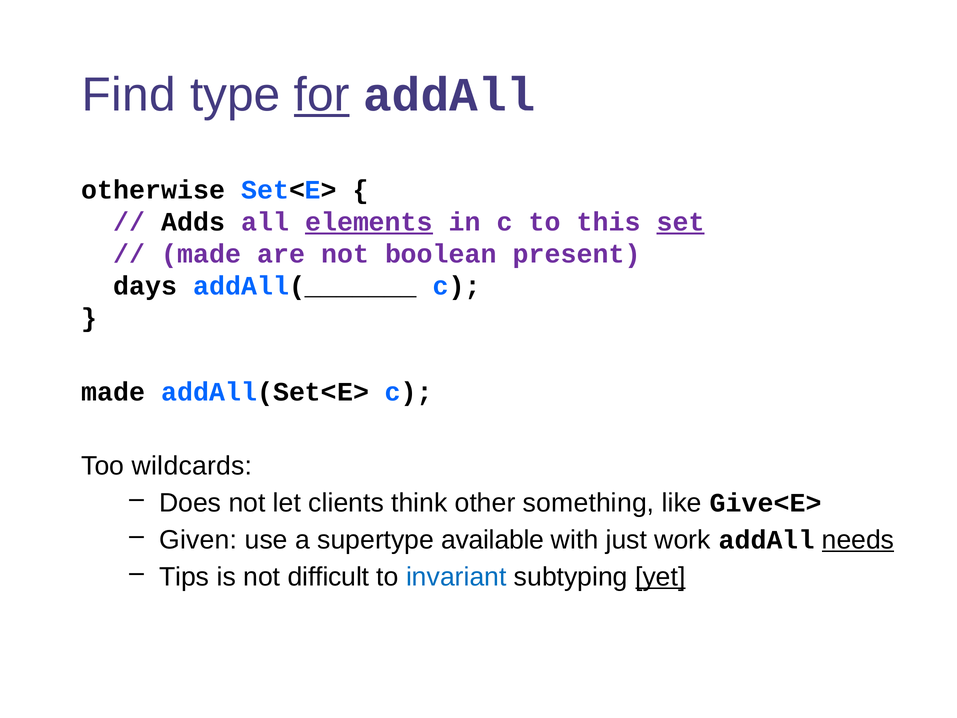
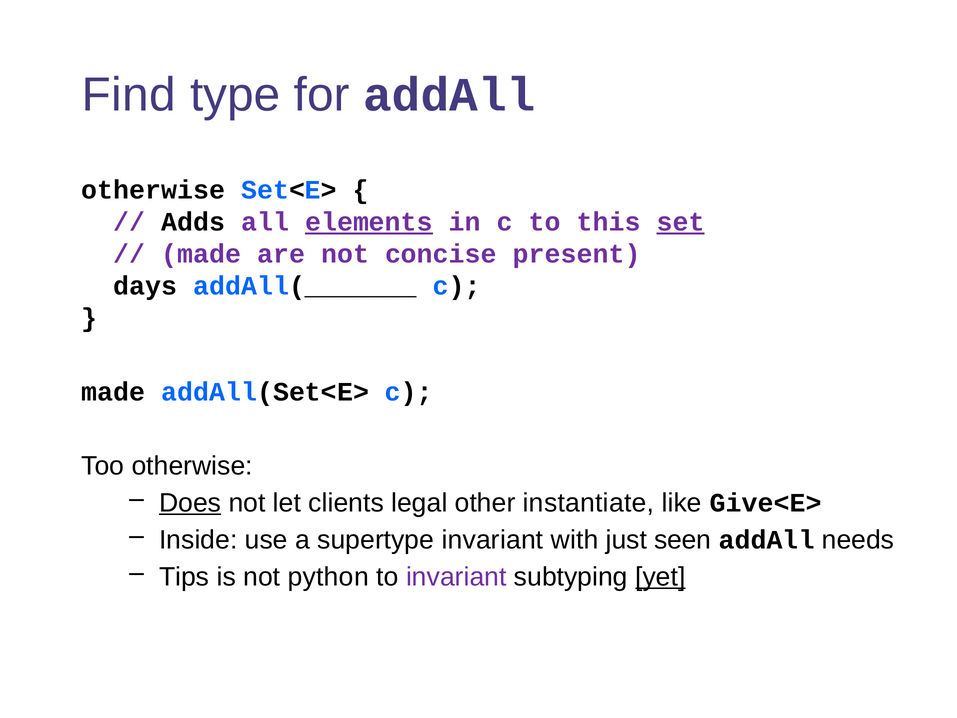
for underline: present -> none (322, 95)
boolean: boolean -> concise (441, 254)
Too wildcards: wildcards -> otherwise (192, 466)
Does underline: none -> present (190, 503)
think: think -> legal (419, 503)
something: something -> instantiate (589, 503)
Given: Given -> Inside (198, 540)
supertype available: available -> invariant (492, 540)
work: work -> seen (683, 540)
needs underline: present -> none (858, 540)
difficult: difficult -> python (328, 577)
invariant colour: blue -> purple (456, 577)
